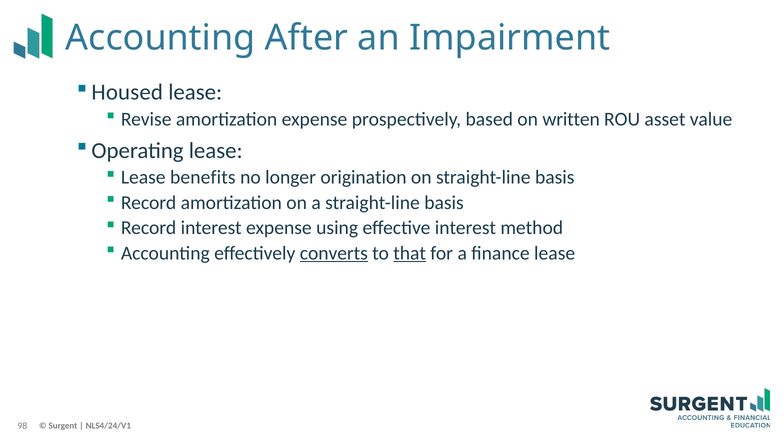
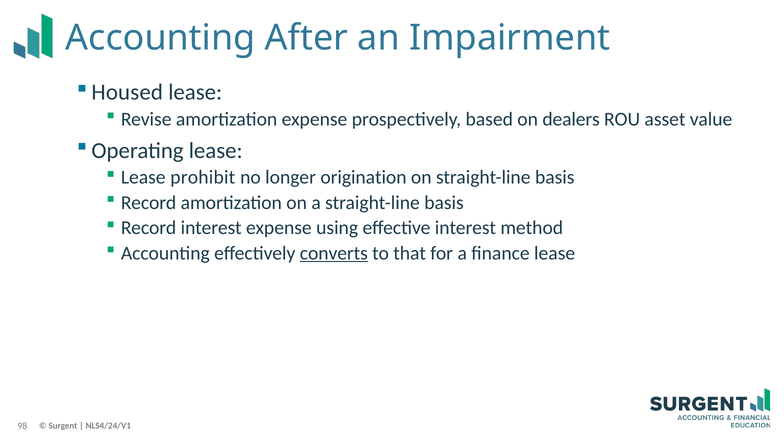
written: written -> dealers (571, 119)
benefits: benefits -> prohibit (203, 178)
that underline: present -> none (410, 253)
